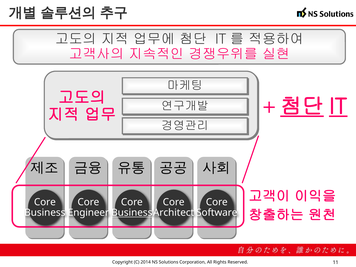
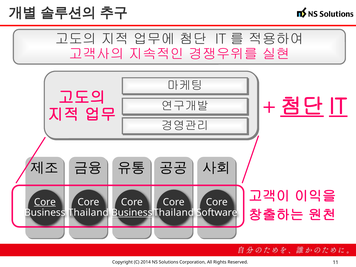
Core underline: none -> present (45, 202)
Engineer: Engineer -> Thailand (88, 213)
Architect: Architect -> Thailand (174, 213)
